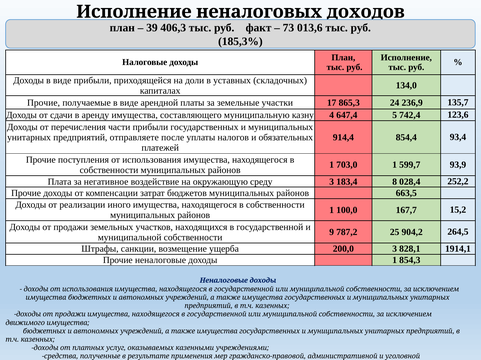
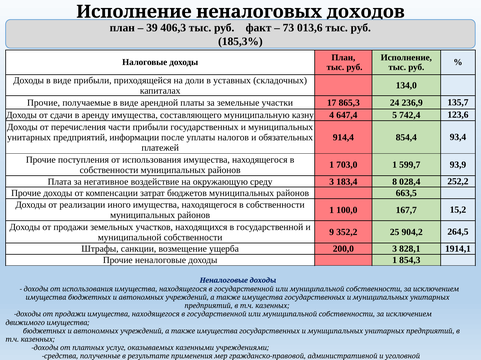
отправляете: отправляете -> информации (134, 138)
787,2: 787,2 -> 352,2 (347, 233)
